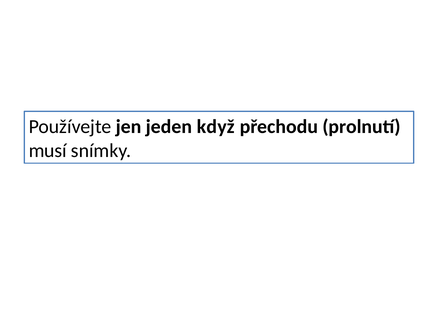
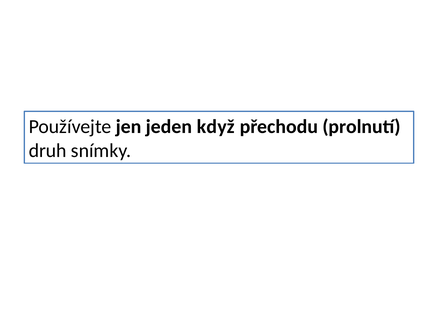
musí: musí -> druh (48, 150)
